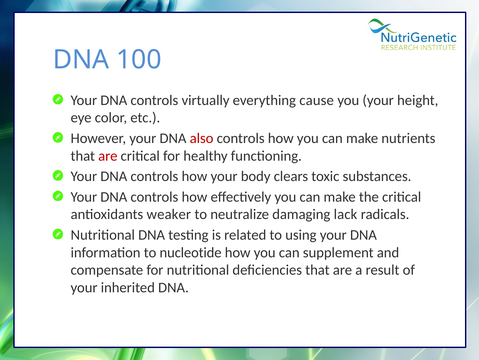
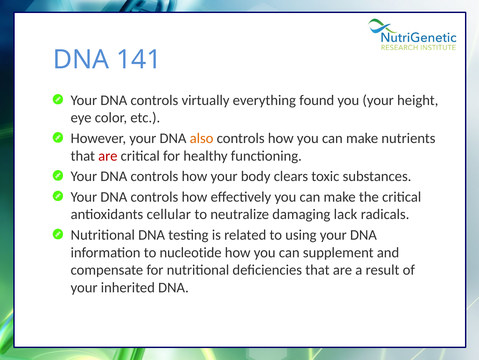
100: 100 -> 141 (139, 59)
cause: cause -> found (317, 100)
also colour: red -> orange (202, 138)
weaker: weaker -> cellular (169, 214)
